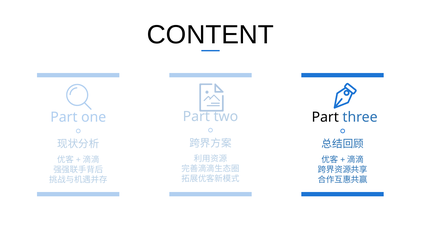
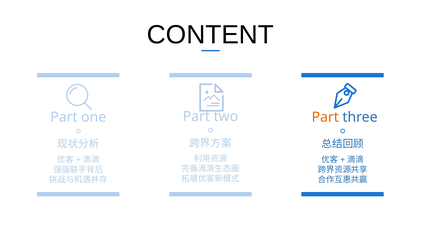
Part colour: black -> orange (325, 117)
